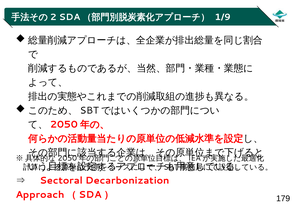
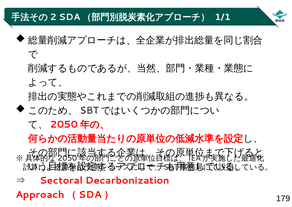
1/9: 1/9 -> 1/1 (223, 17)
